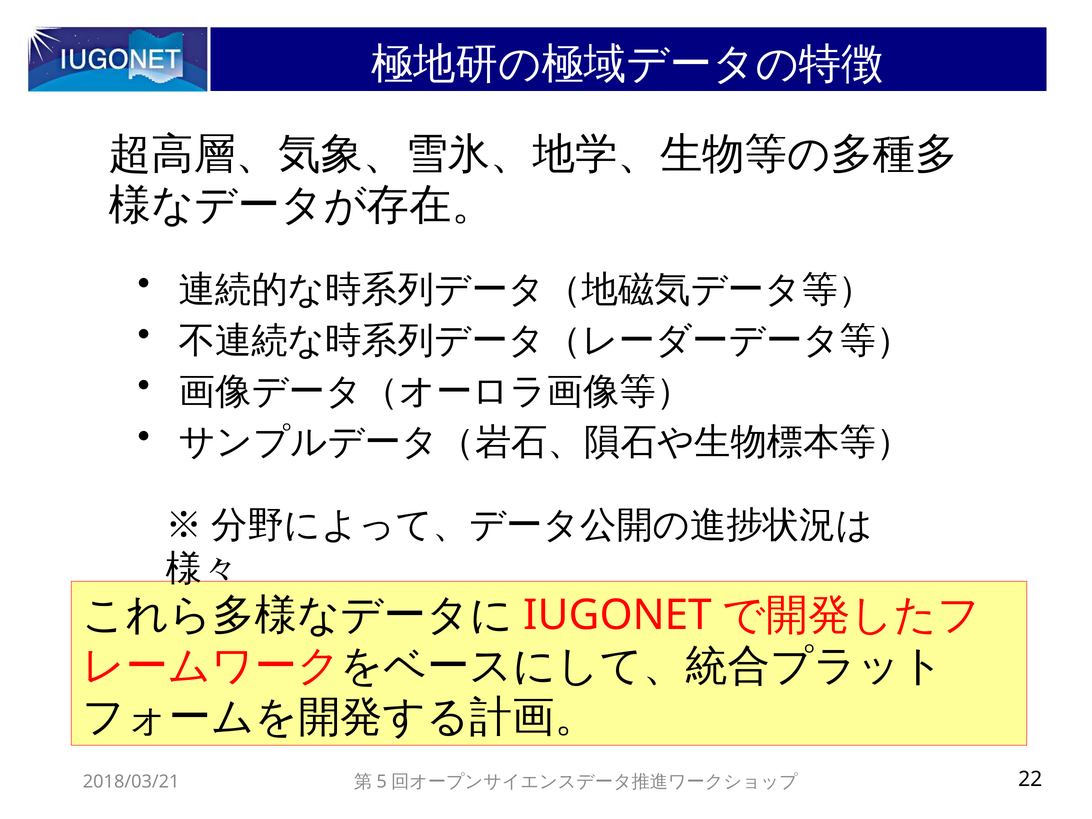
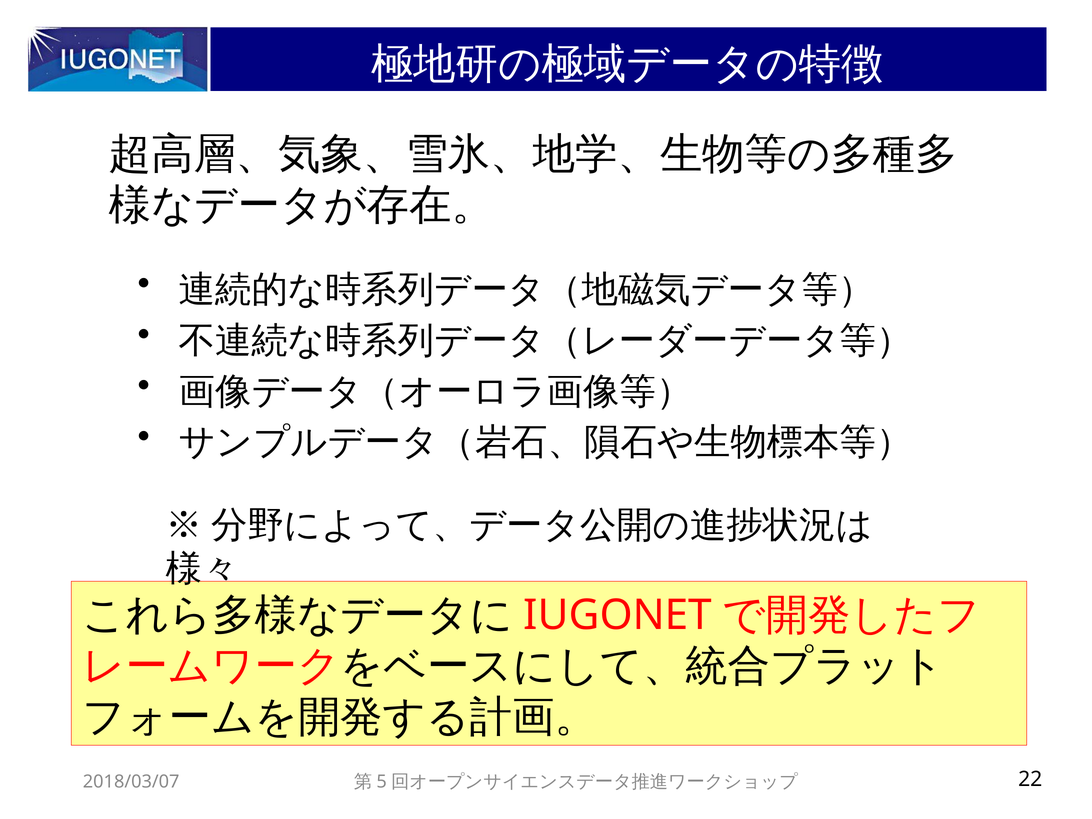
2018/03/21: 2018/03/21 -> 2018/03/07 (131, 782)
